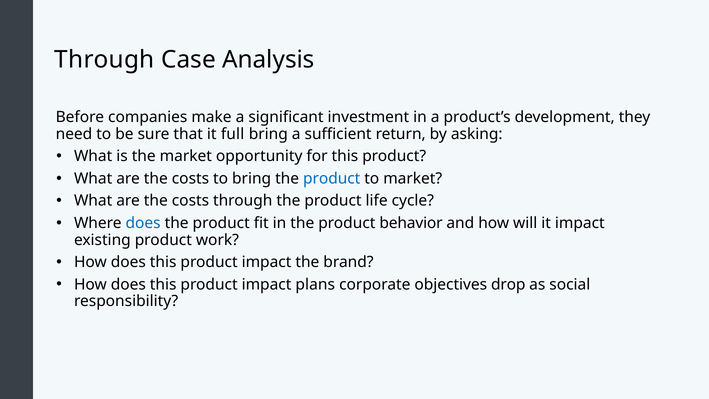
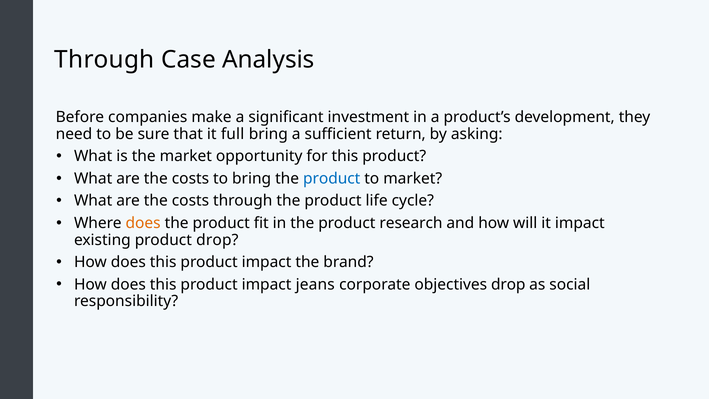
does colour: blue -> orange (143, 223)
behavior: behavior -> research (411, 223)
product work: work -> drop (217, 240)
plans: plans -> jeans (315, 284)
